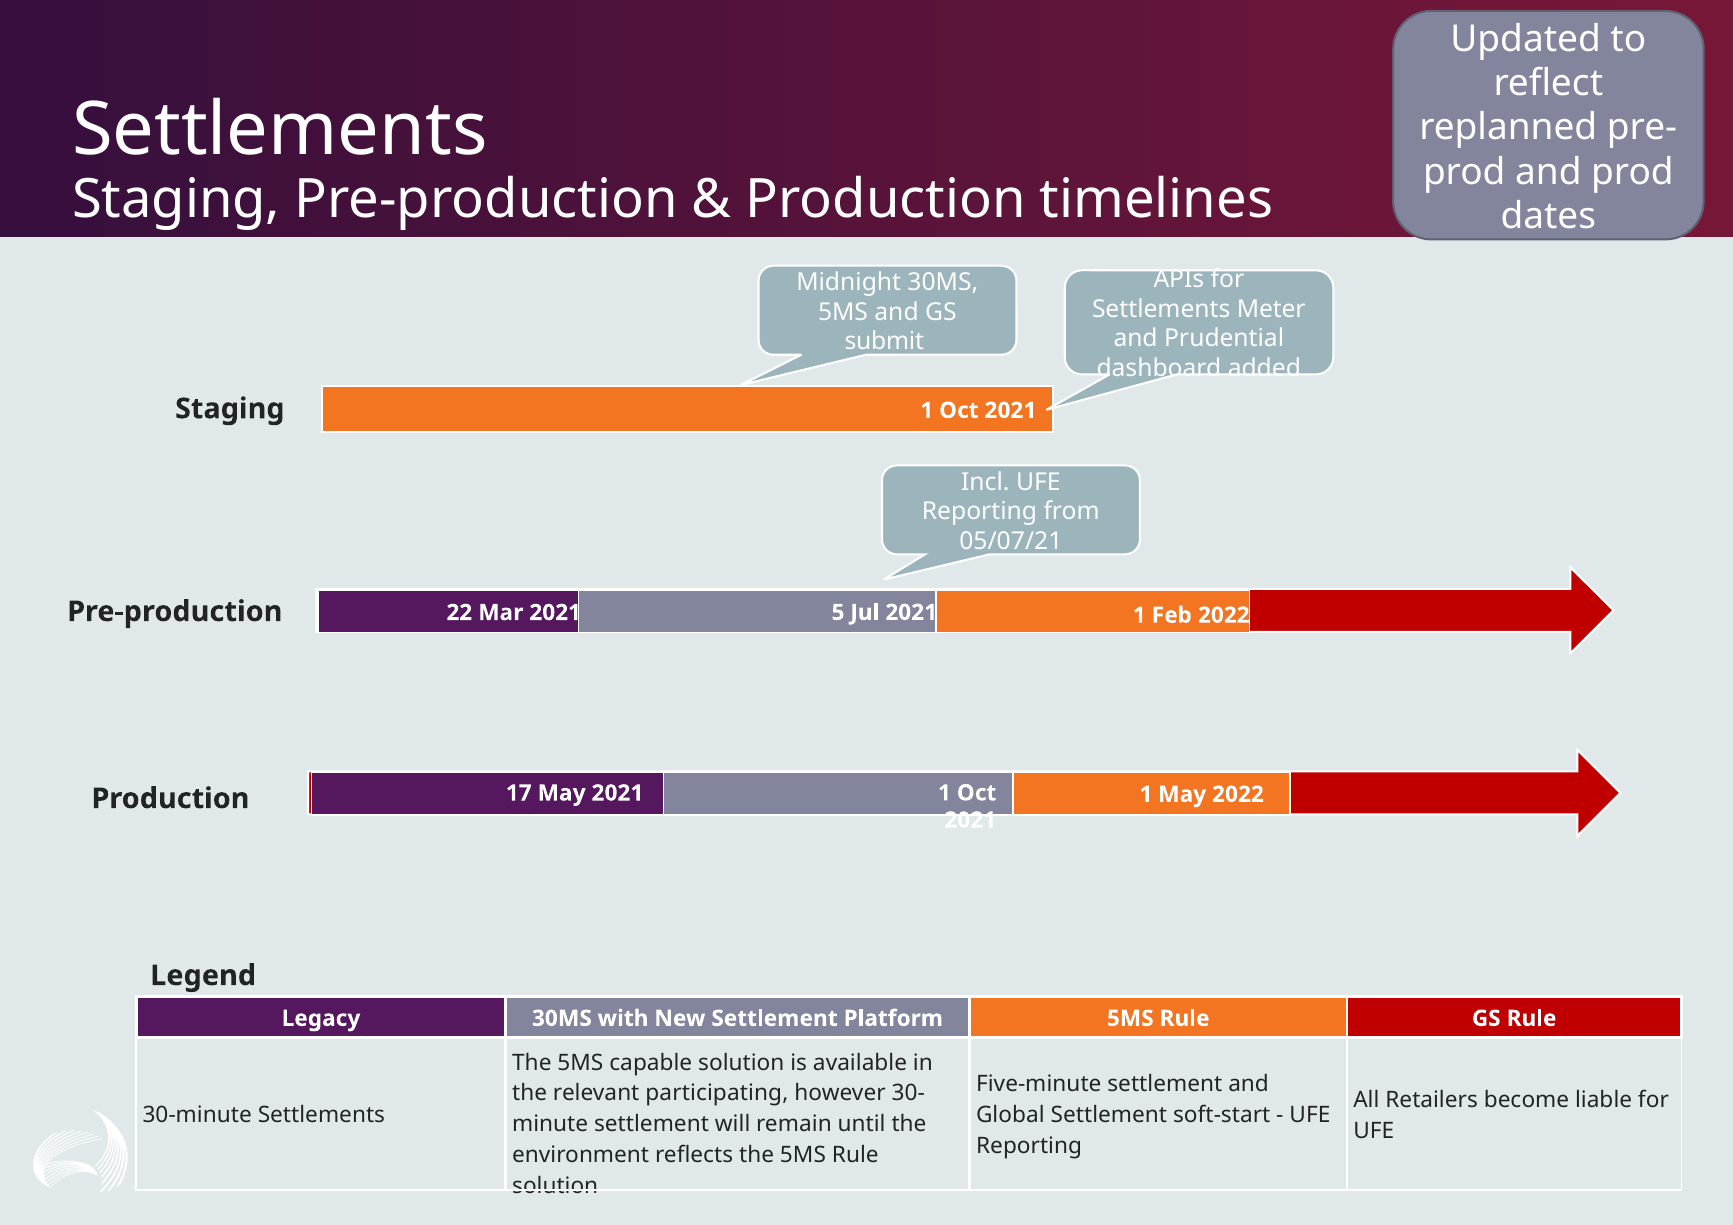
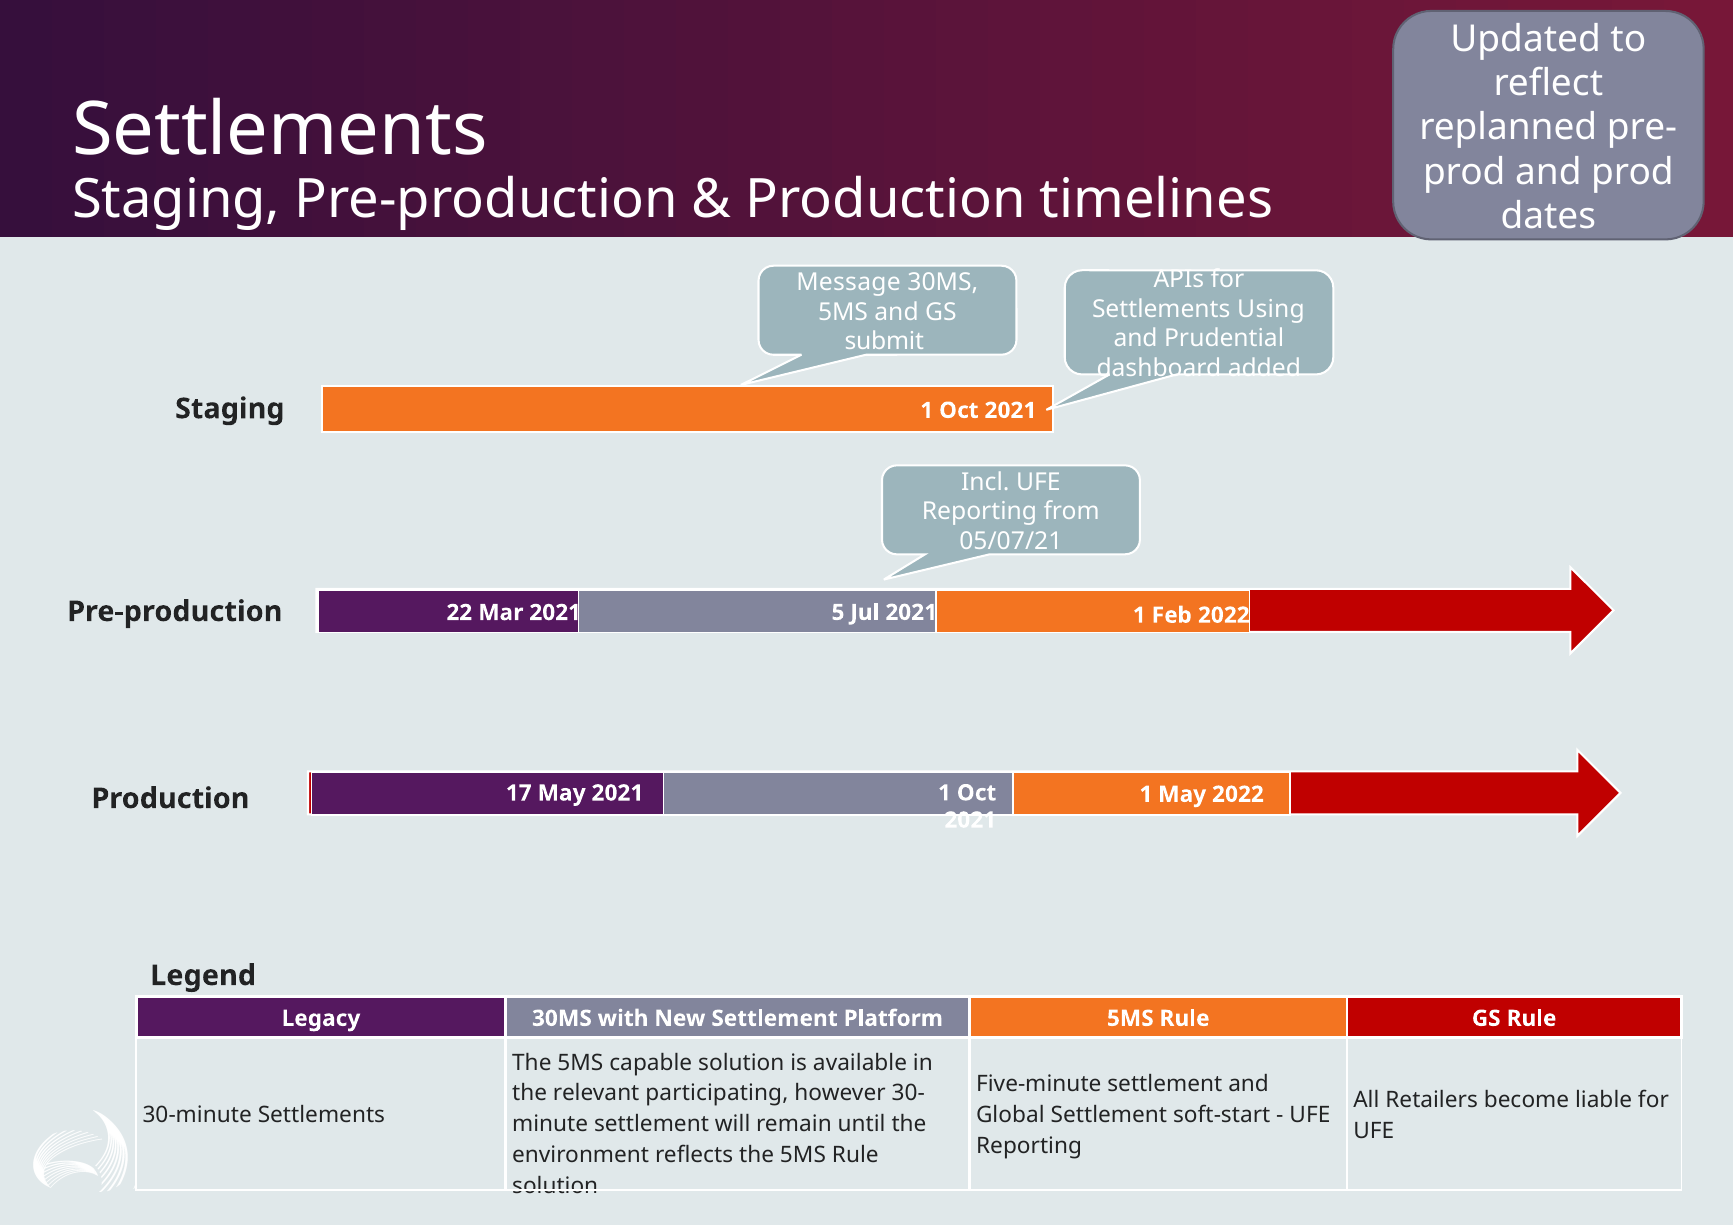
Midnight: Midnight -> Message (849, 282)
Meter: Meter -> Using (1271, 309)
